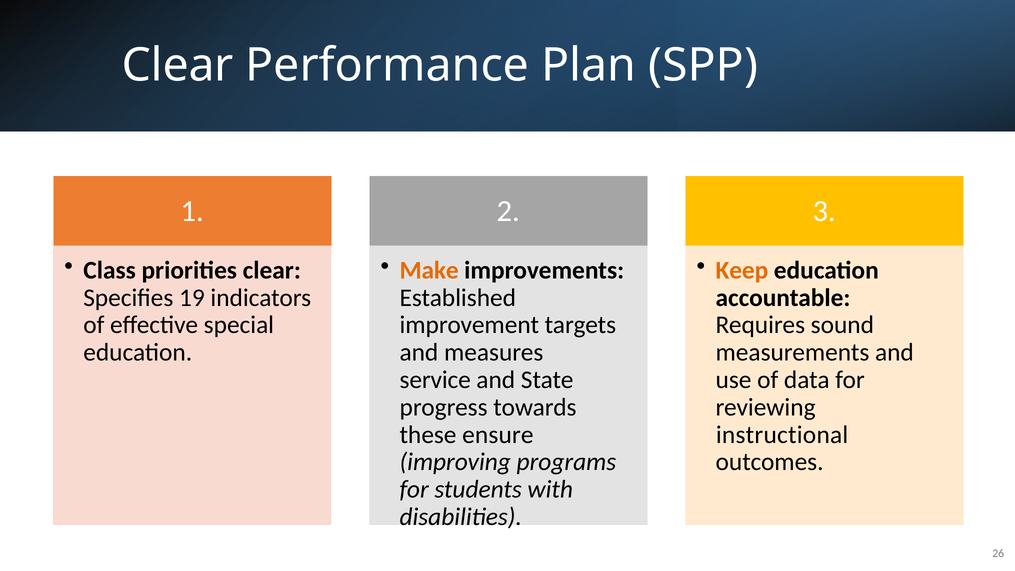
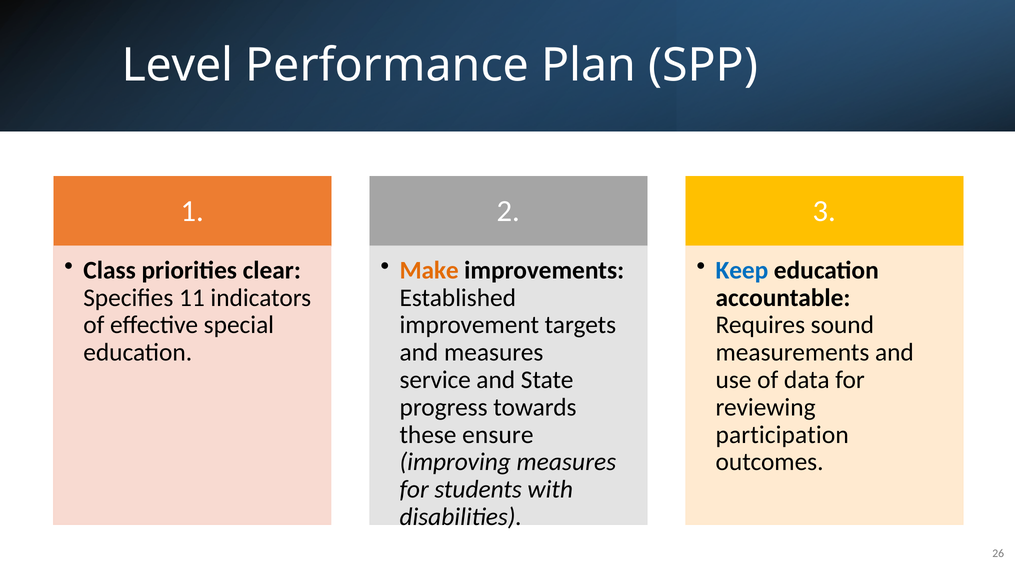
Clear: Clear -> Level (178, 65)
Keep colour: orange -> blue (742, 270)
19: 19 -> 11 (192, 298)
instructional: instructional -> participation (782, 435)
improving programs: programs -> measures (566, 462)
